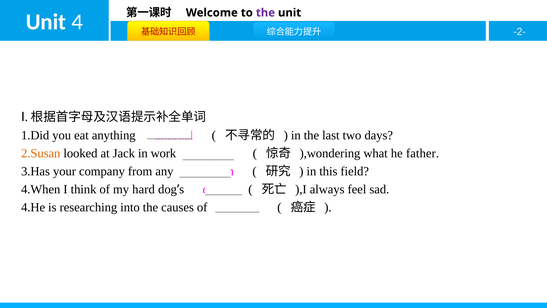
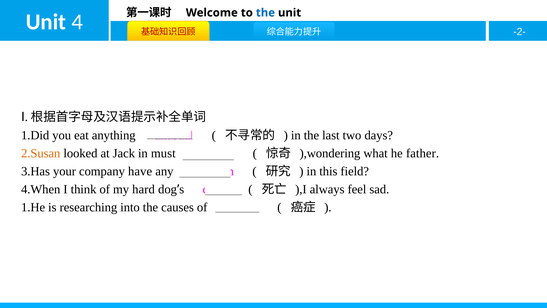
the colour: purple -> blue (265, 13)
work: work -> must (163, 153)
from: from -> have (140, 171)
4.He: 4.He -> 1.He (33, 207)
